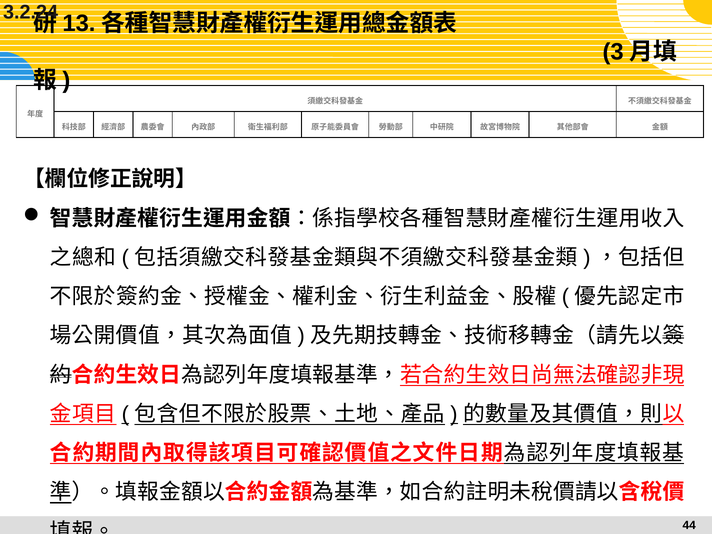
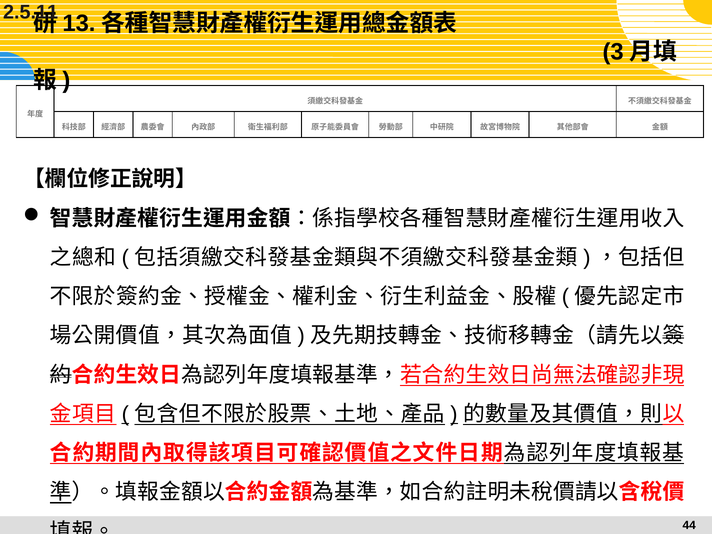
3.2.24: 3.2.24 -> 2.5.11 (31, 12)
